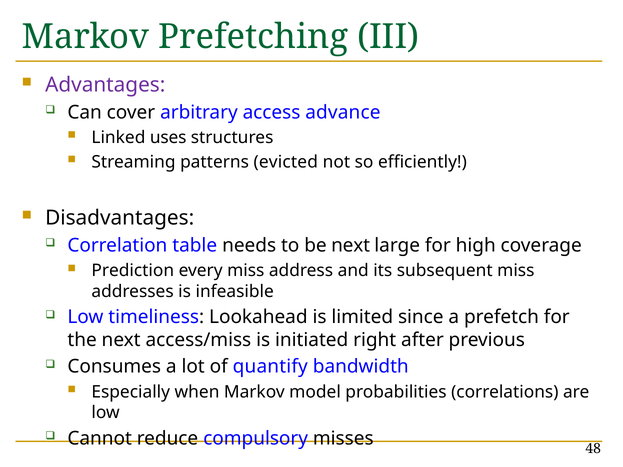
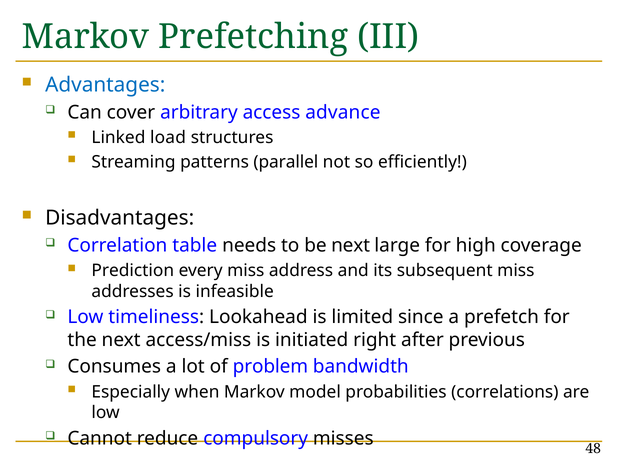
Advantages colour: purple -> blue (105, 85)
uses: uses -> load (168, 138)
evicted: evicted -> parallel (286, 162)
quantify: quantify -> problem (270, 367)
